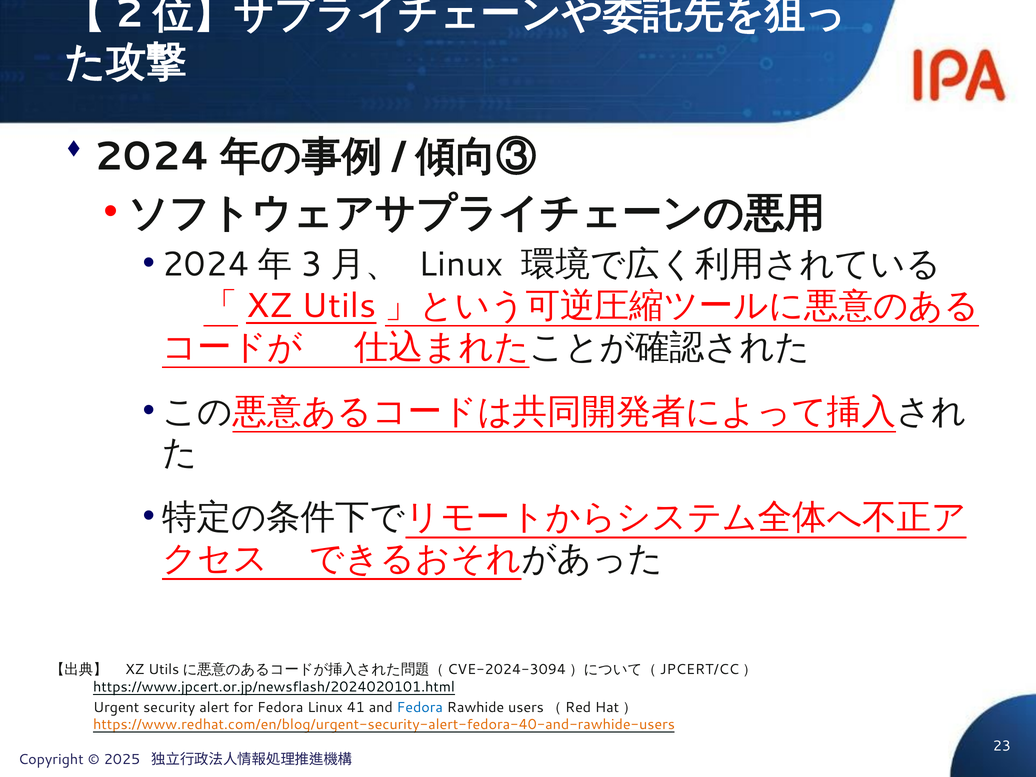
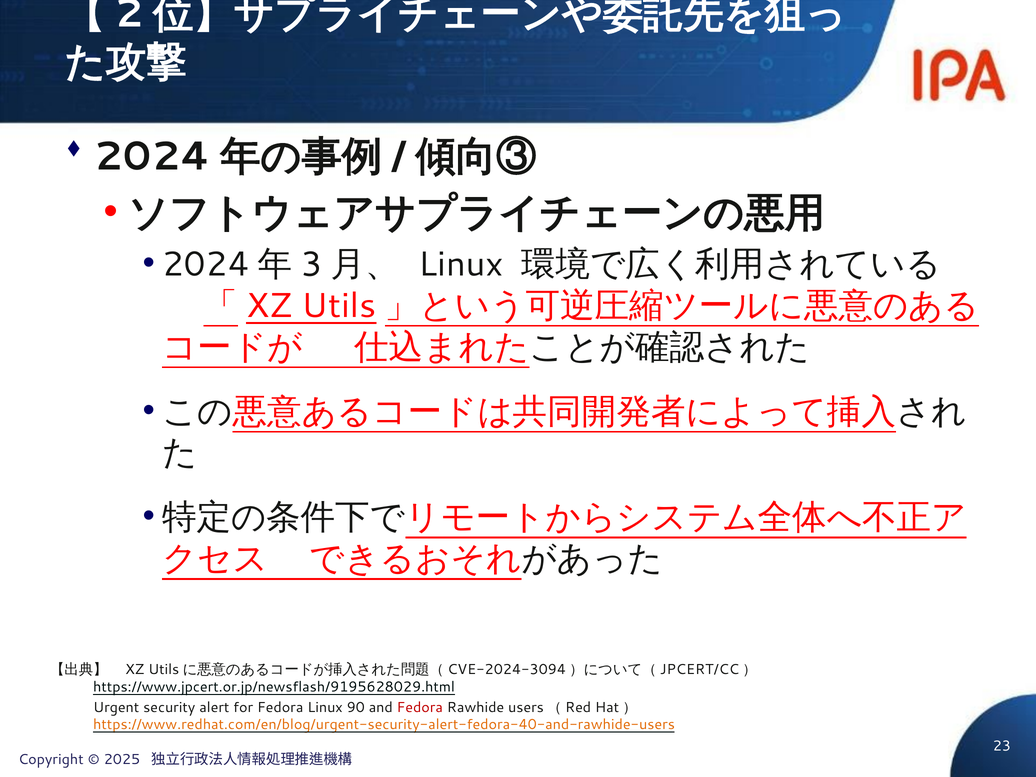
https://www.jpcert.or.jp/newsflash/2024020101.html: https://www.jpcert.or.jp/newsflash/2024020101.html -> https://www.jpcert.or.jp/newsflash/9195628029.html (274, 687)
41: 41 -> 90 (356, 707)
Fedora colour: blue -> red (420, 707)
